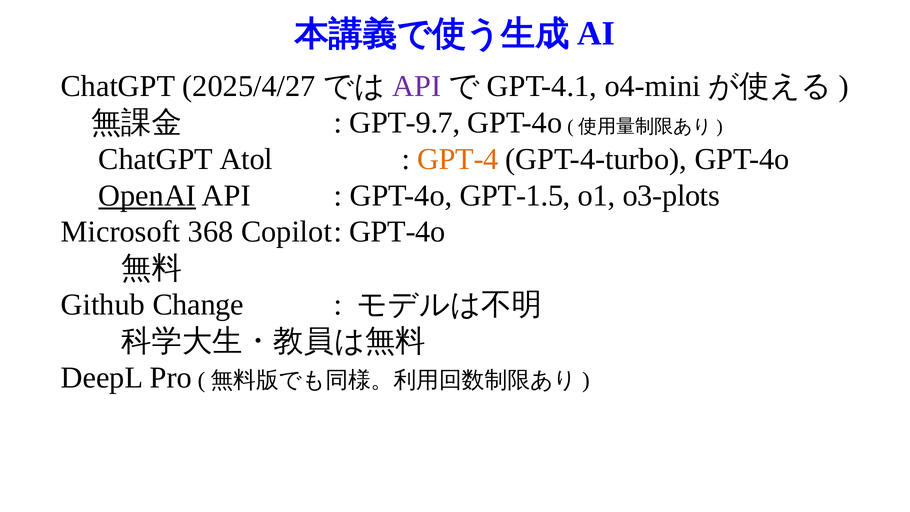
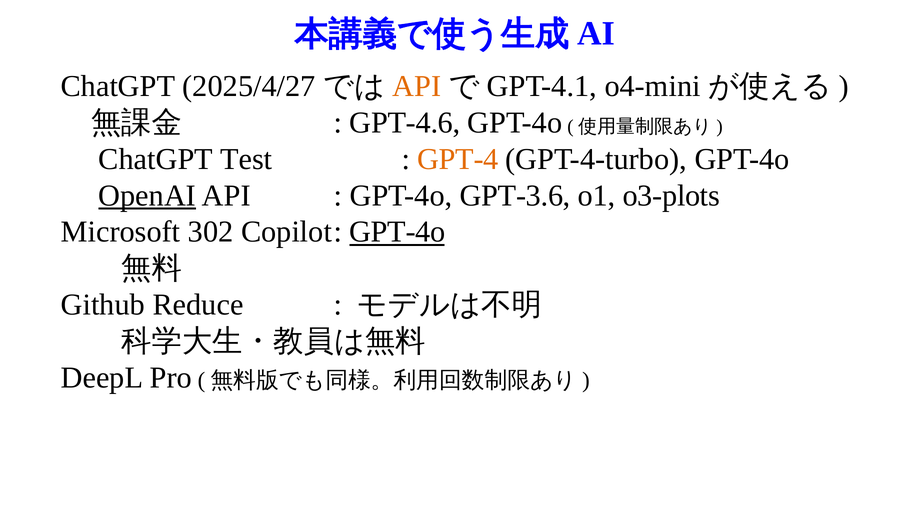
API colour: purple -> orange (417, 86)
GPT-9.7: GPT-9.7 -> GPT-4.6 (405, 123)
Atol: Atol -> Test (246, 159)
GPT-1.5: GPT-1.5 -> GPT-3.6 (515, 195)
368: 368 -> 302 (211, 232)
GPT-4o underline: none -> present (397, 232)
Change: Change -> Reduce (198, 305)
